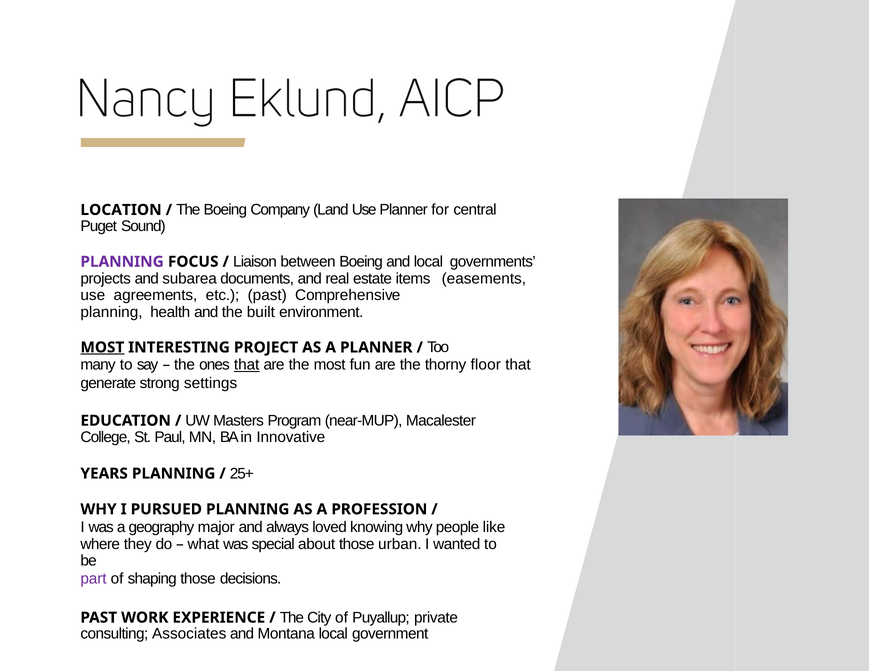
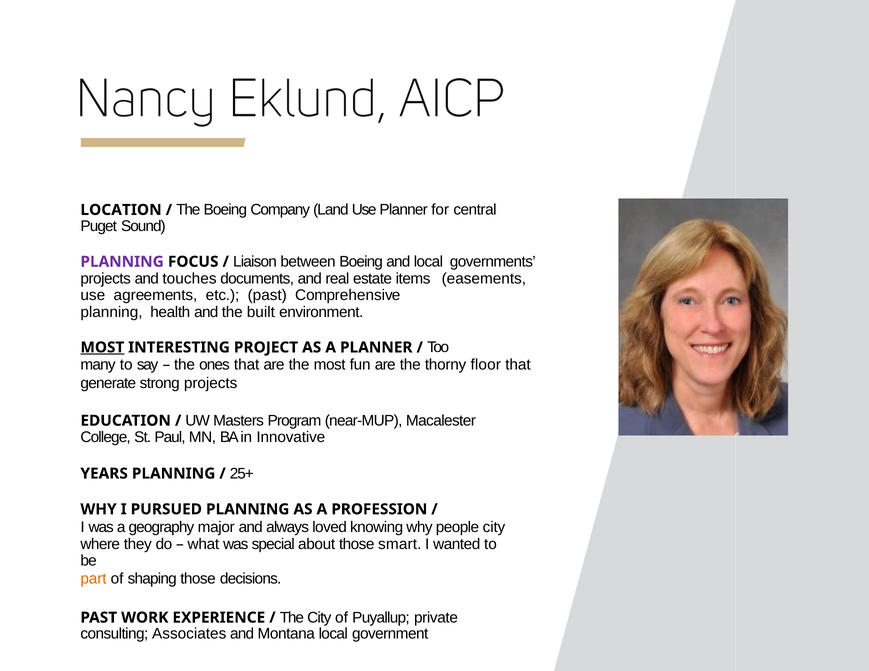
subarea: subarea -> touches (189, 279)
that underline: present -> none (247, 365)
strong settings: settings -> projects (211, 384)
people like: like -> city (494, 527)
urban: urban -> smart (400, 544)
part colour: purple -> orange (94, 579)
